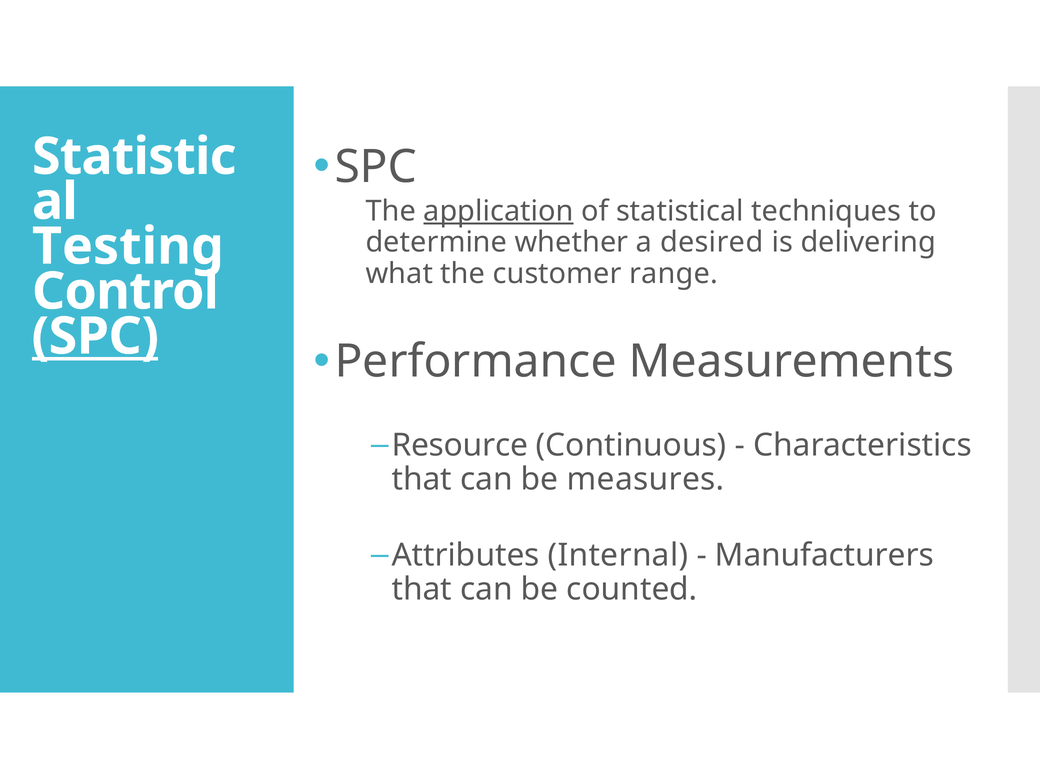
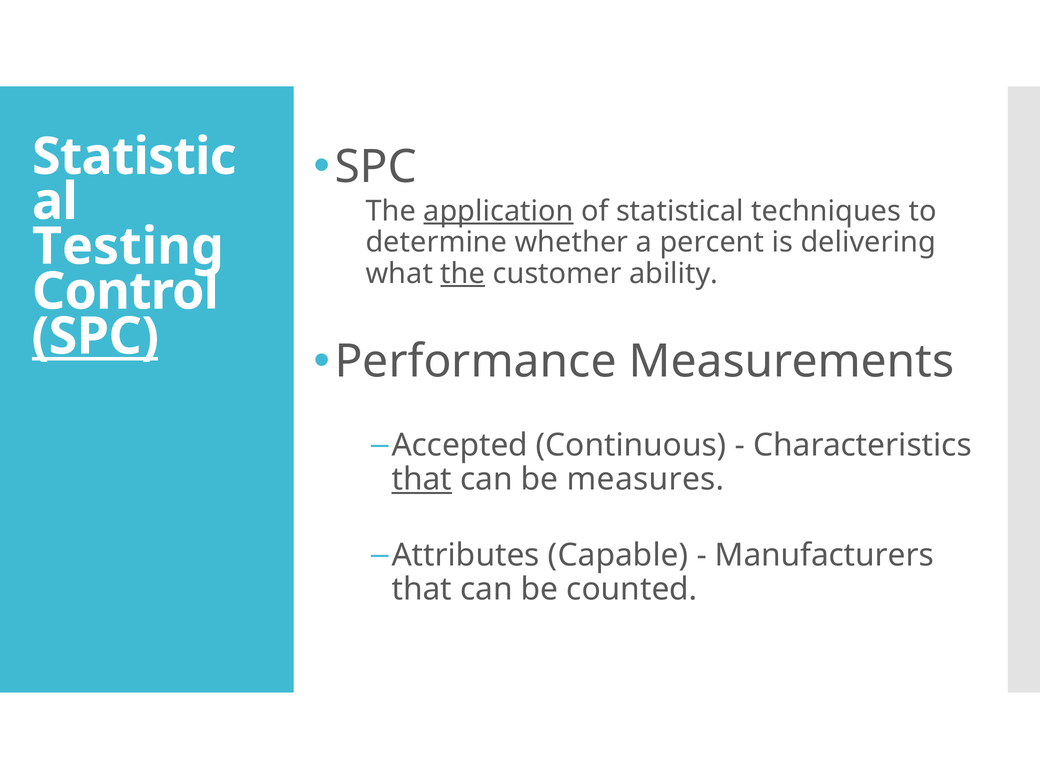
desired: desired -> percent (712, 242)
the underline: none -> present (463, 274)
range: range -> ability (674, 274)
Resource: Resource -> Accepted (460, 445)
that underline: none -> present (422, 479)
Internal: Internal -> Capable (618, 555)
